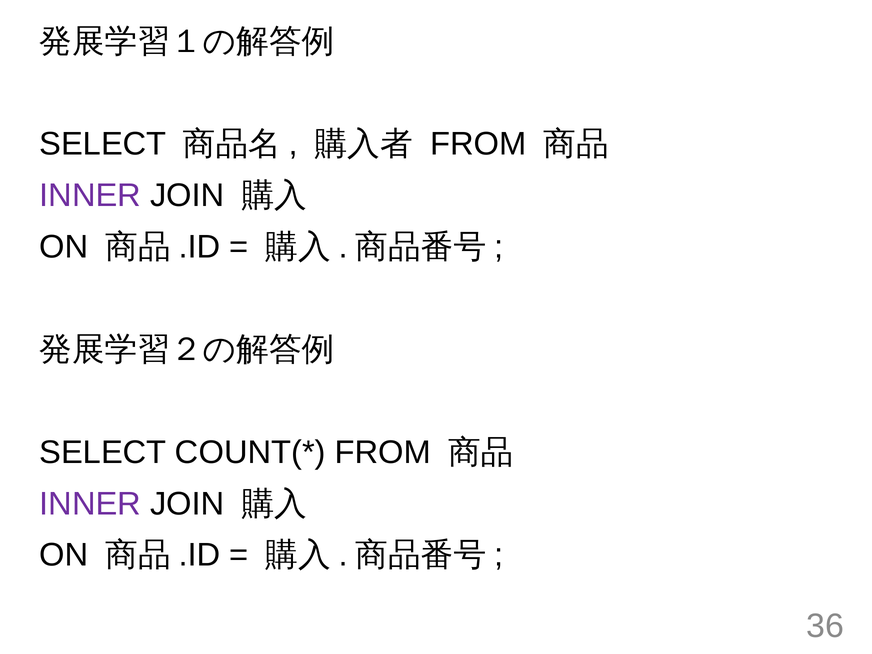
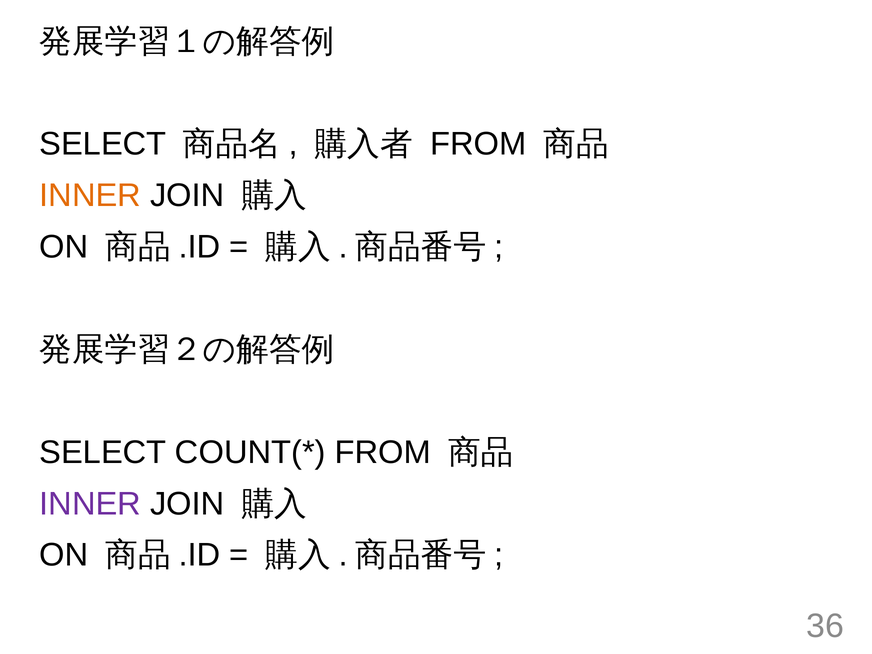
INNER colour: purple -> orange (90, 195)
